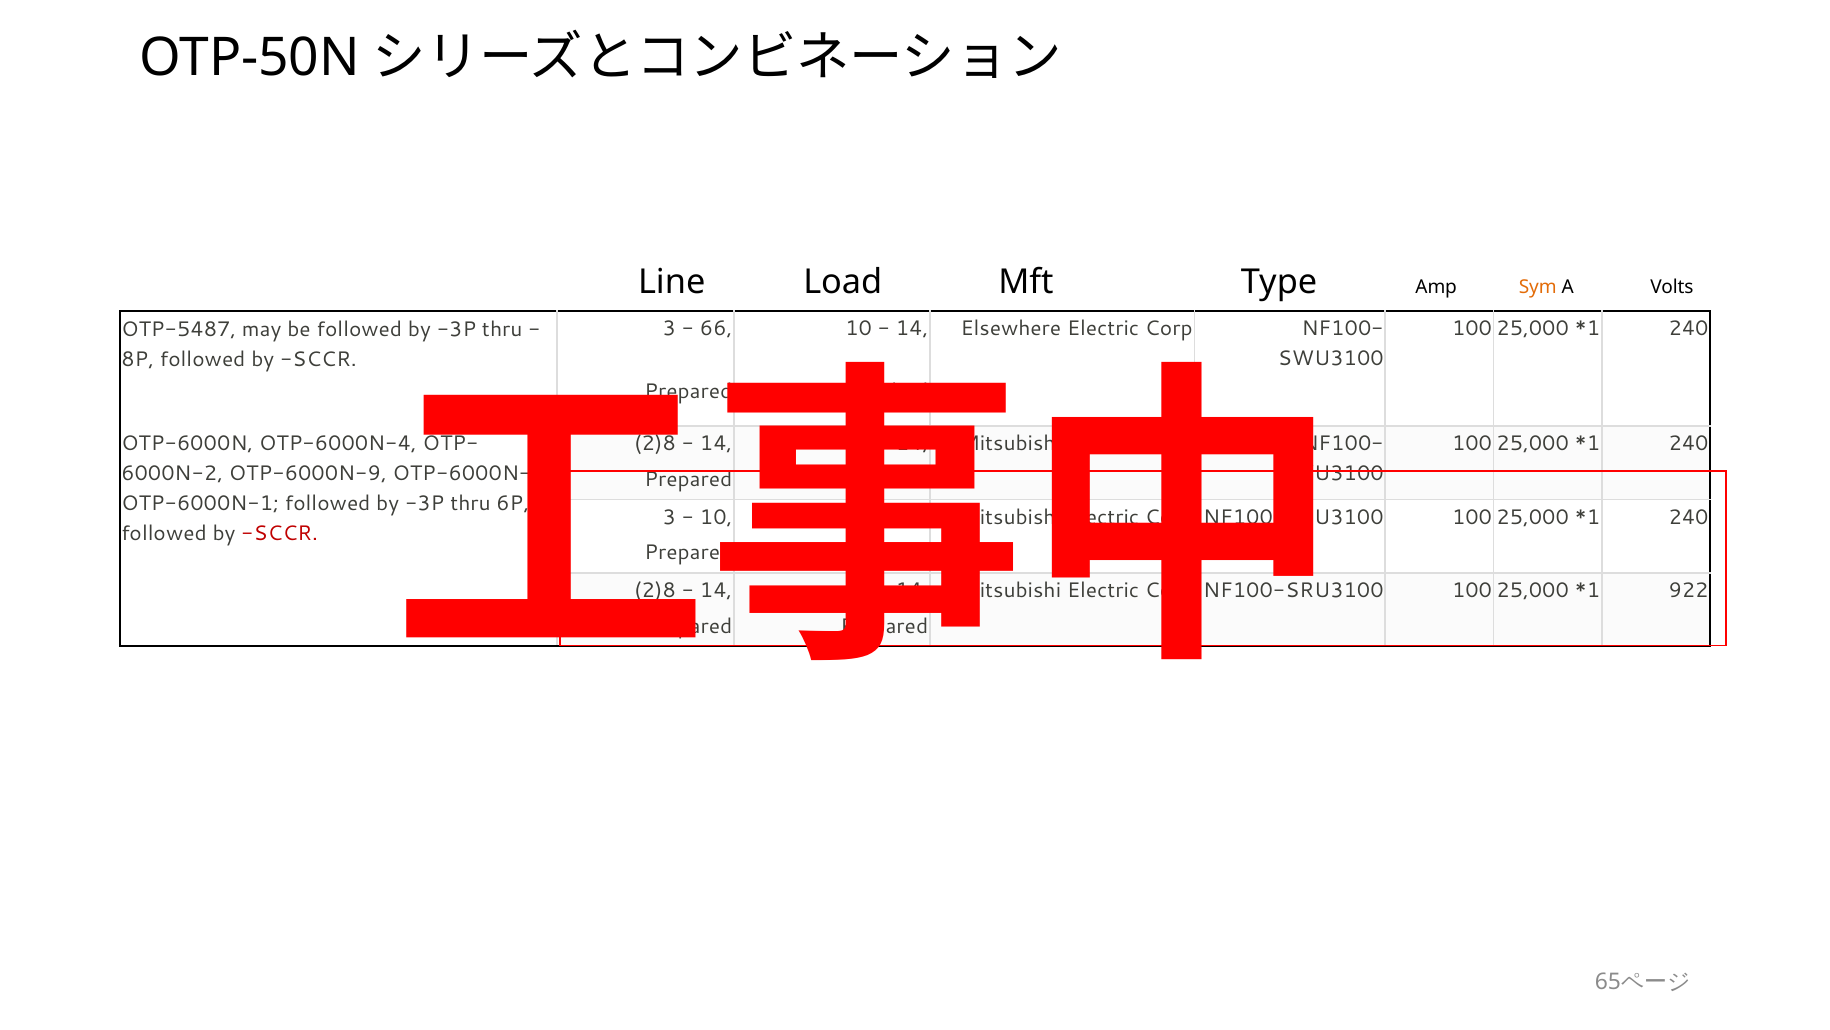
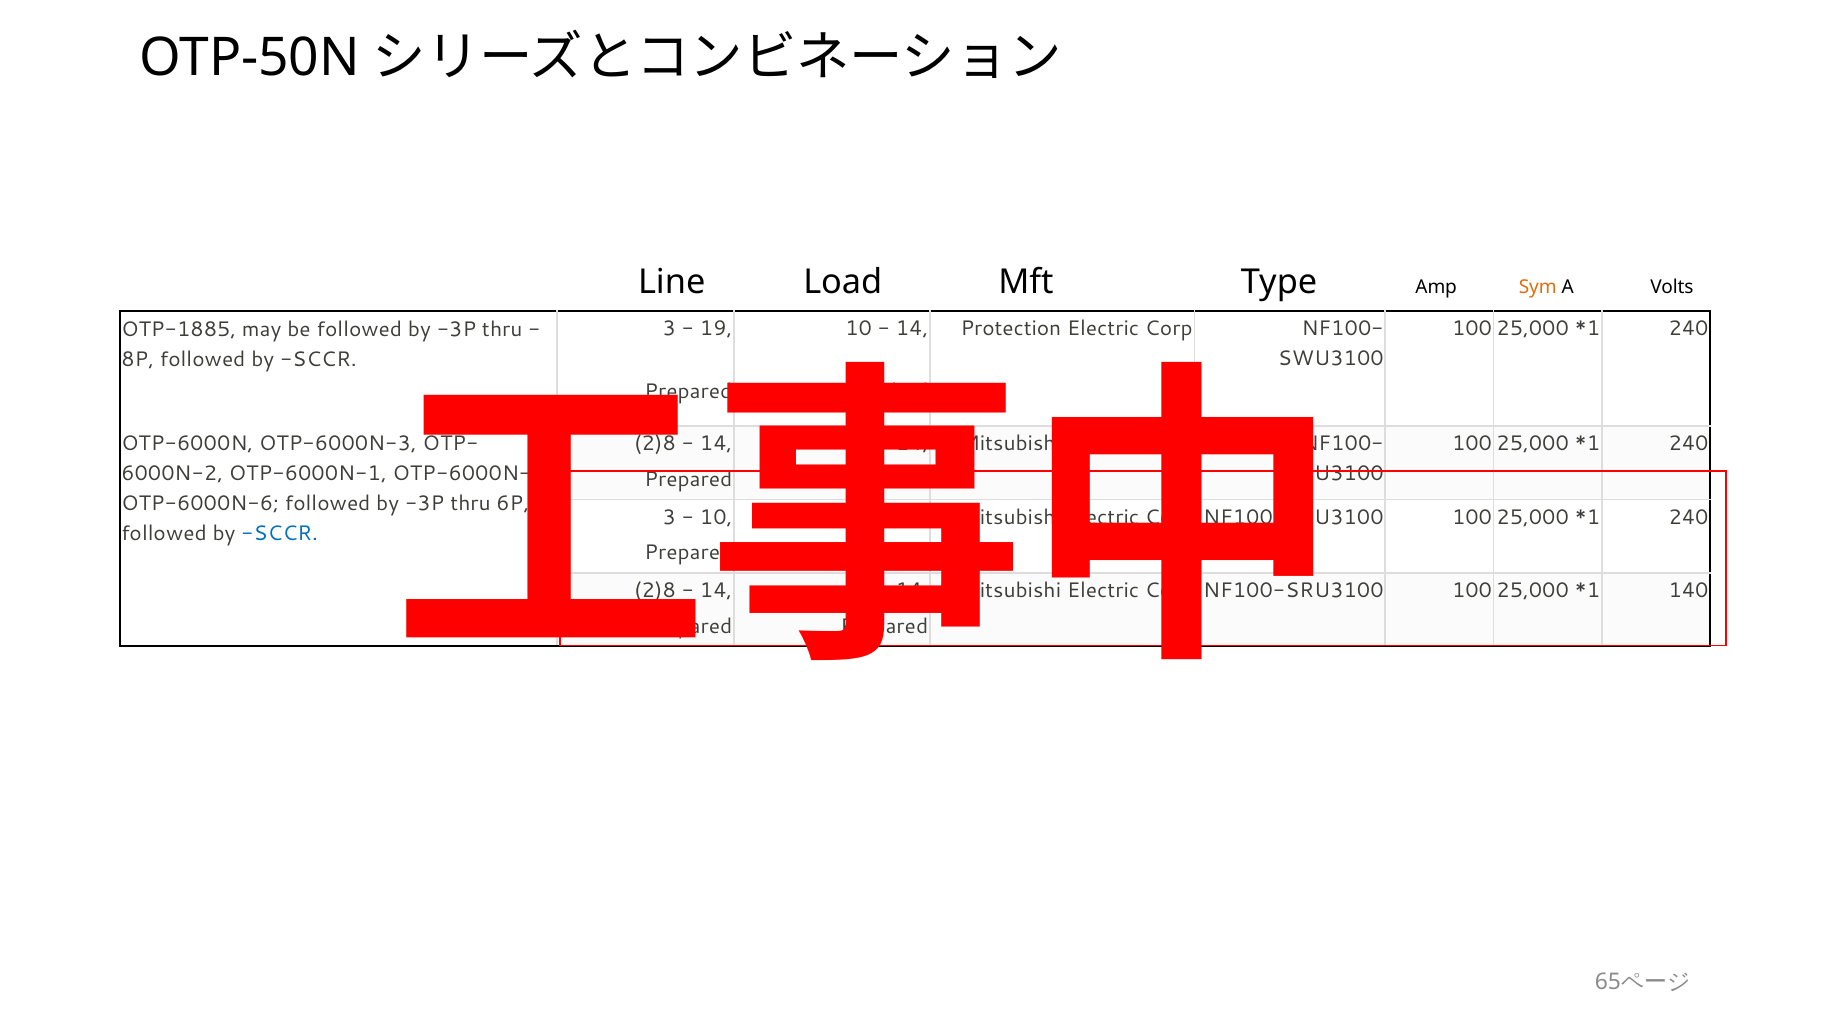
66: 66 -> 19 (716, 329)
Elsewhere: Elsewhere -> Protection (1011, 329)
OTP-5487: OTP-5487 -> OTP-1885 (179, 330)
OTP-6000N OTP-6000N-4: OTP-6000N-4 -> OTP-6000N-3 (338, 444)
OTP-6000N-9: OTP-6000N-9 -> OTP-6000N-1 (308, 474)
OTP-6000N-1: OTP-6000N-1 -> OTP-6000N-6 (200, 504)
SCCR colour: red -> blue (280, 534)
922: 922 -> 140 (1688, 590)
